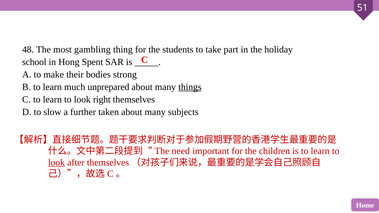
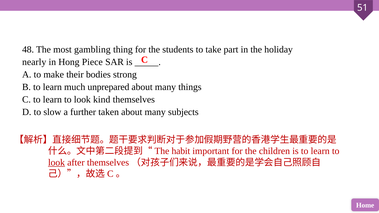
school: school -> nearly (34, 62)
Spent: Spent -> Piece (92, 62)
things underline: present -> none (190, 87)
right: right -> kind (102, 100)
need: need -> habit (181, 151)
